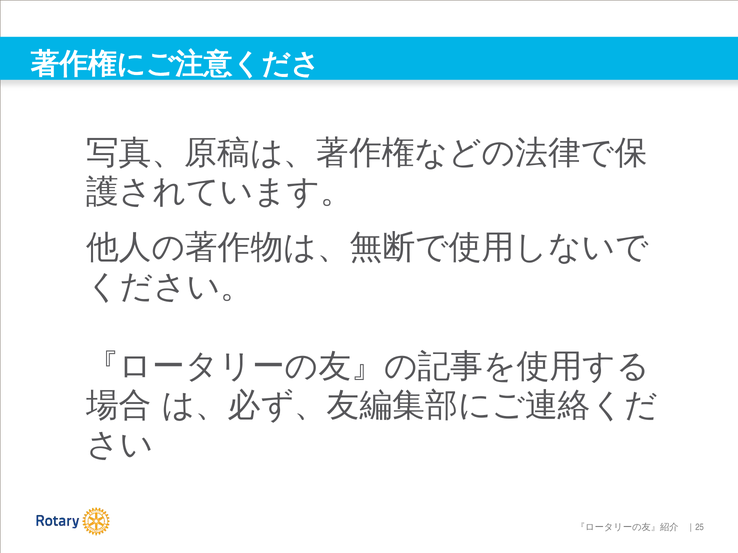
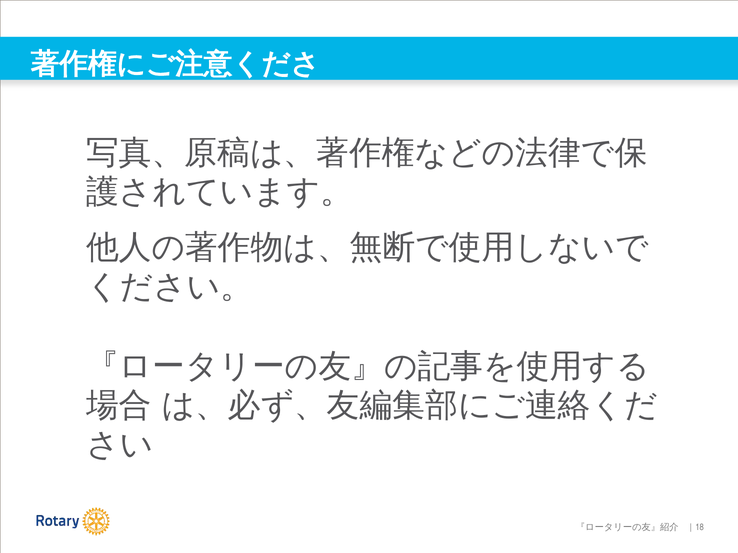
25: 25 -> 18 (700, 528)
